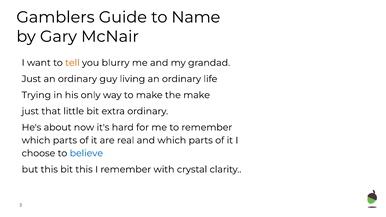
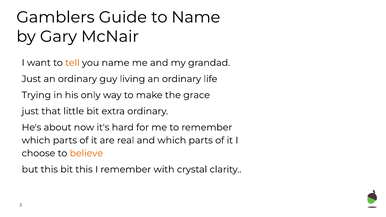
you blurry: blurry -> name (116, 63)
the make: make -> grace (197, 95)
believe colour: blue -> orange (86, 153)
